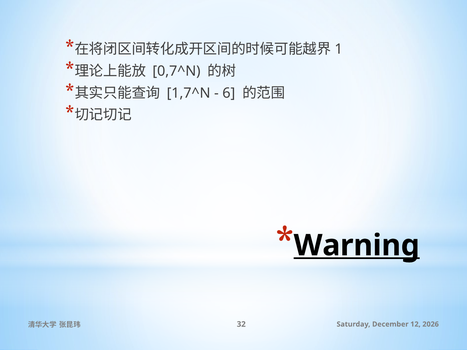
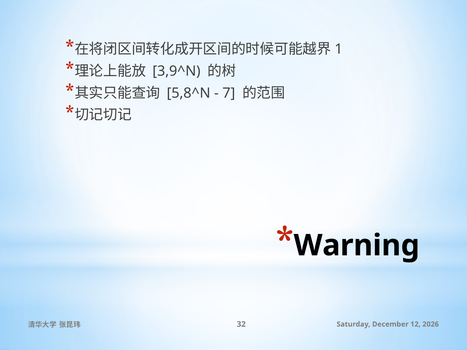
0,7^N: 0,7^N -> 3,9^N (176, 71)
1,7^N: 1,7^N -> 5,8^N (189, 93)
6: 6 -> 7 (229, 93)
Warning underline: present -> none (357, 246)
